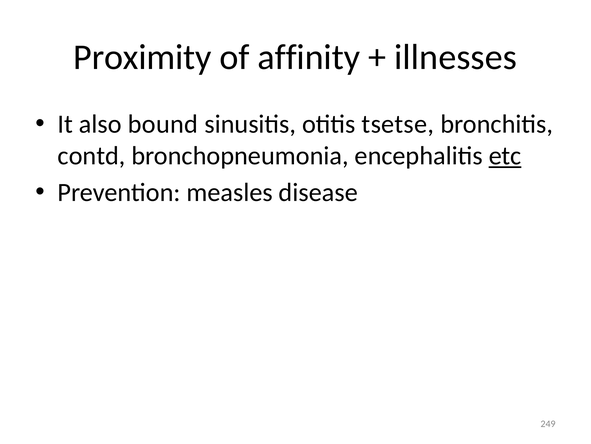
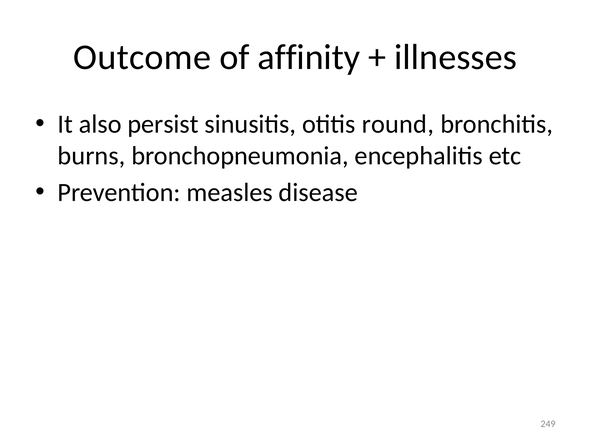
Proximity: Proximity -> Outcome (142, 57)
bound: bound -> persist (163, 124)
tsetse: tsetse -> round (398, 124)
contd: contd -> burns (92, 156)
etc underline: present -> none (505, 156)
